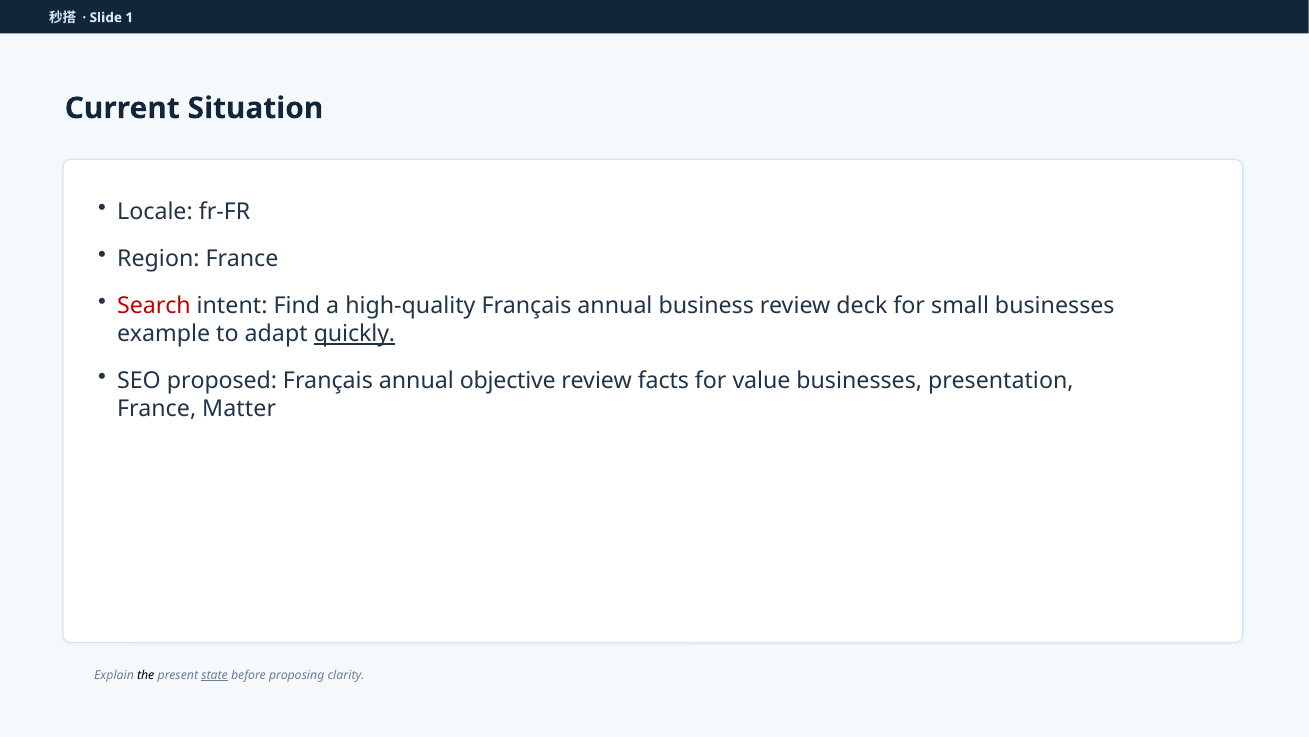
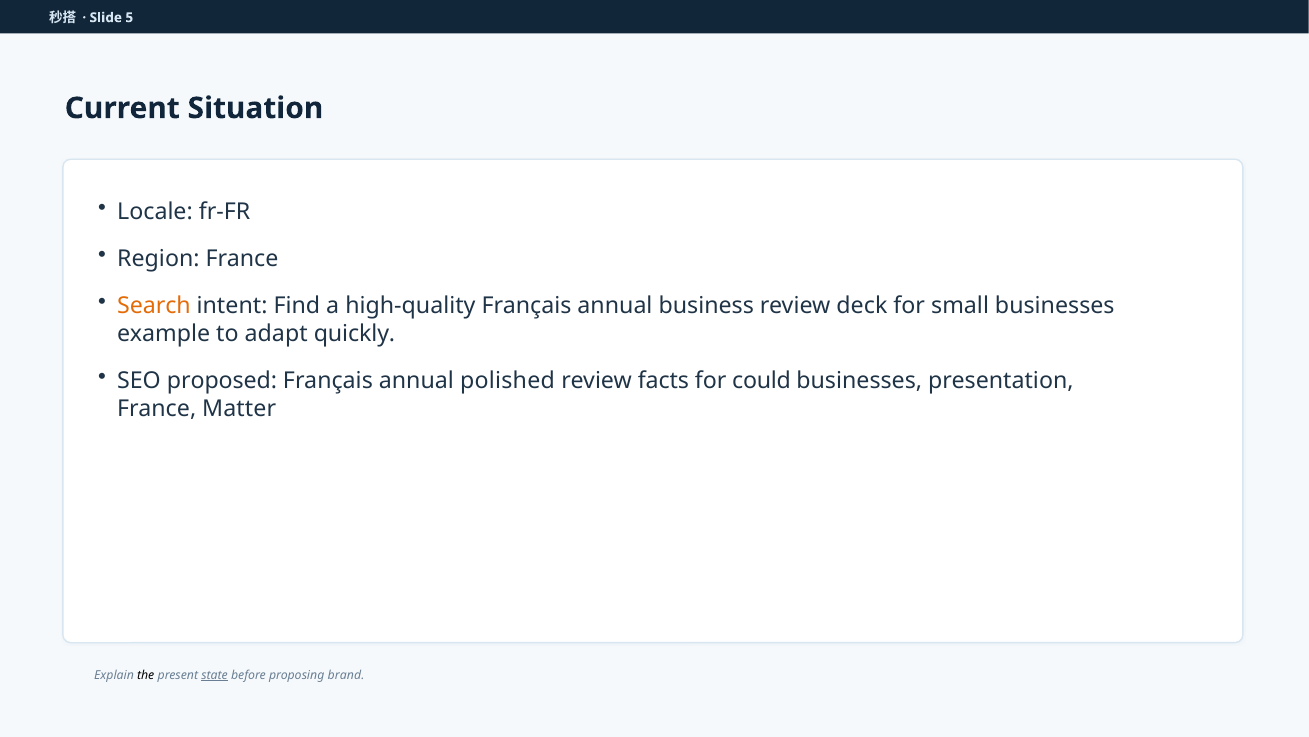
1: 1 -> 5 (129, 18)
Search colour: red -> orange (154, 306)
quickly underline: present -> none (354, 334)
objective: objective -> polished (508, 380)
value: value -> could (762, 380)
clarity: clarity -> brand (346, 674)
